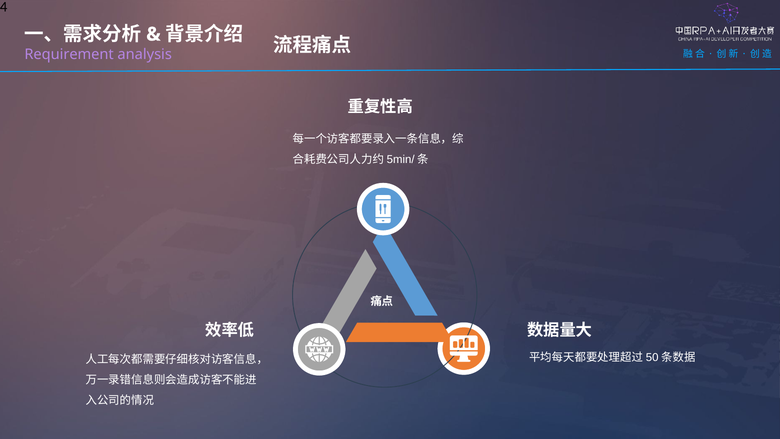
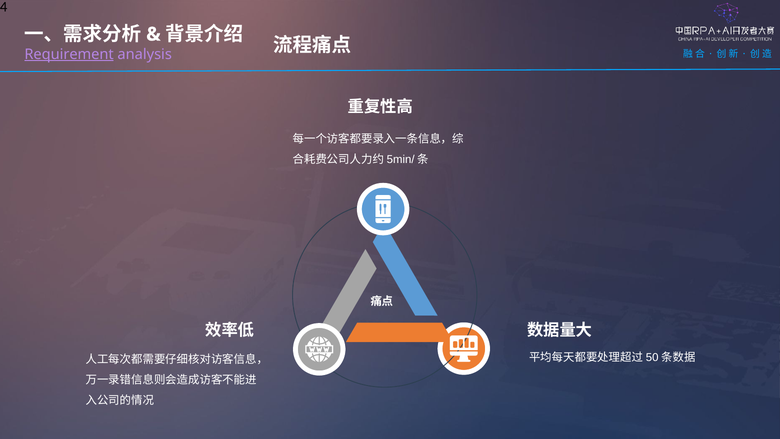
Requirement underline: none -> present (69, 54)
